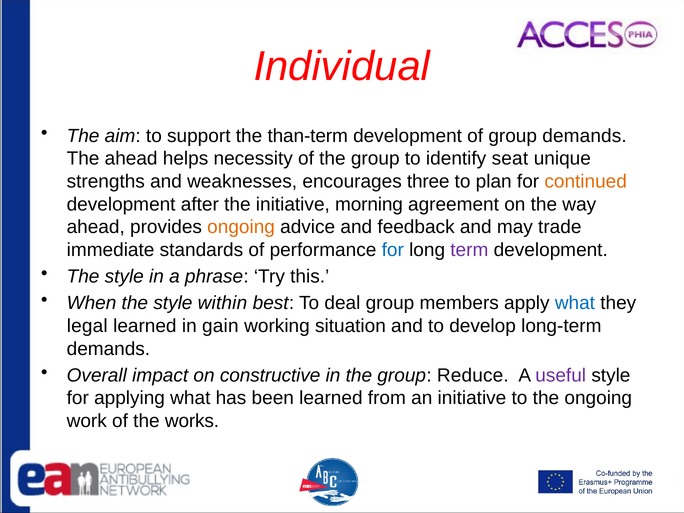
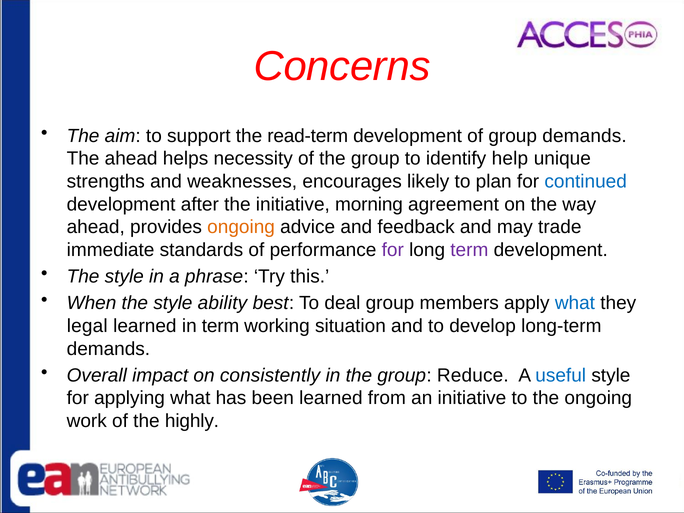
Individual: Individual -> Concerns (342, 66)
than-term: than-term -> read-term (308, 136)
seat: seat -> help (510, 159)
three: three -> likely (428, 181)
continued colour: orange -> blue (586, 181)
for colour: blue -> purple (393, 250)
within: within -> ability (222, 303)
in gain: gain -> term (221, 326)
constructive: constructive -> consistently (270, 375)
useful colour: purple -> blue (561, 375)
works: works -> highly (192, 421)
